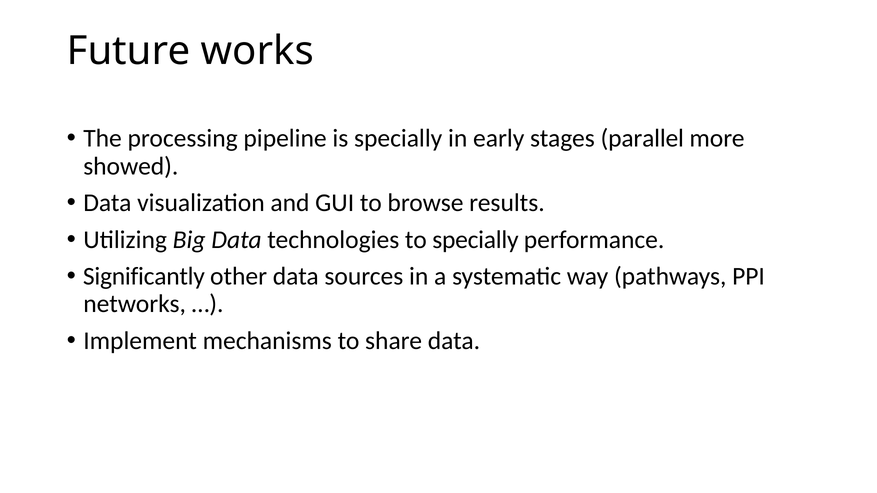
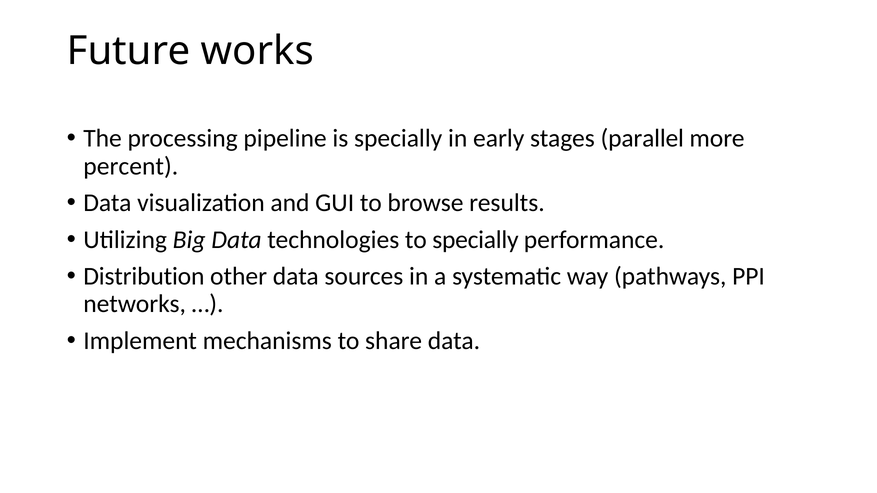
showed: showed -> percent (131, 166)
Significantly: Significantly -> Distribution (144, 277)
